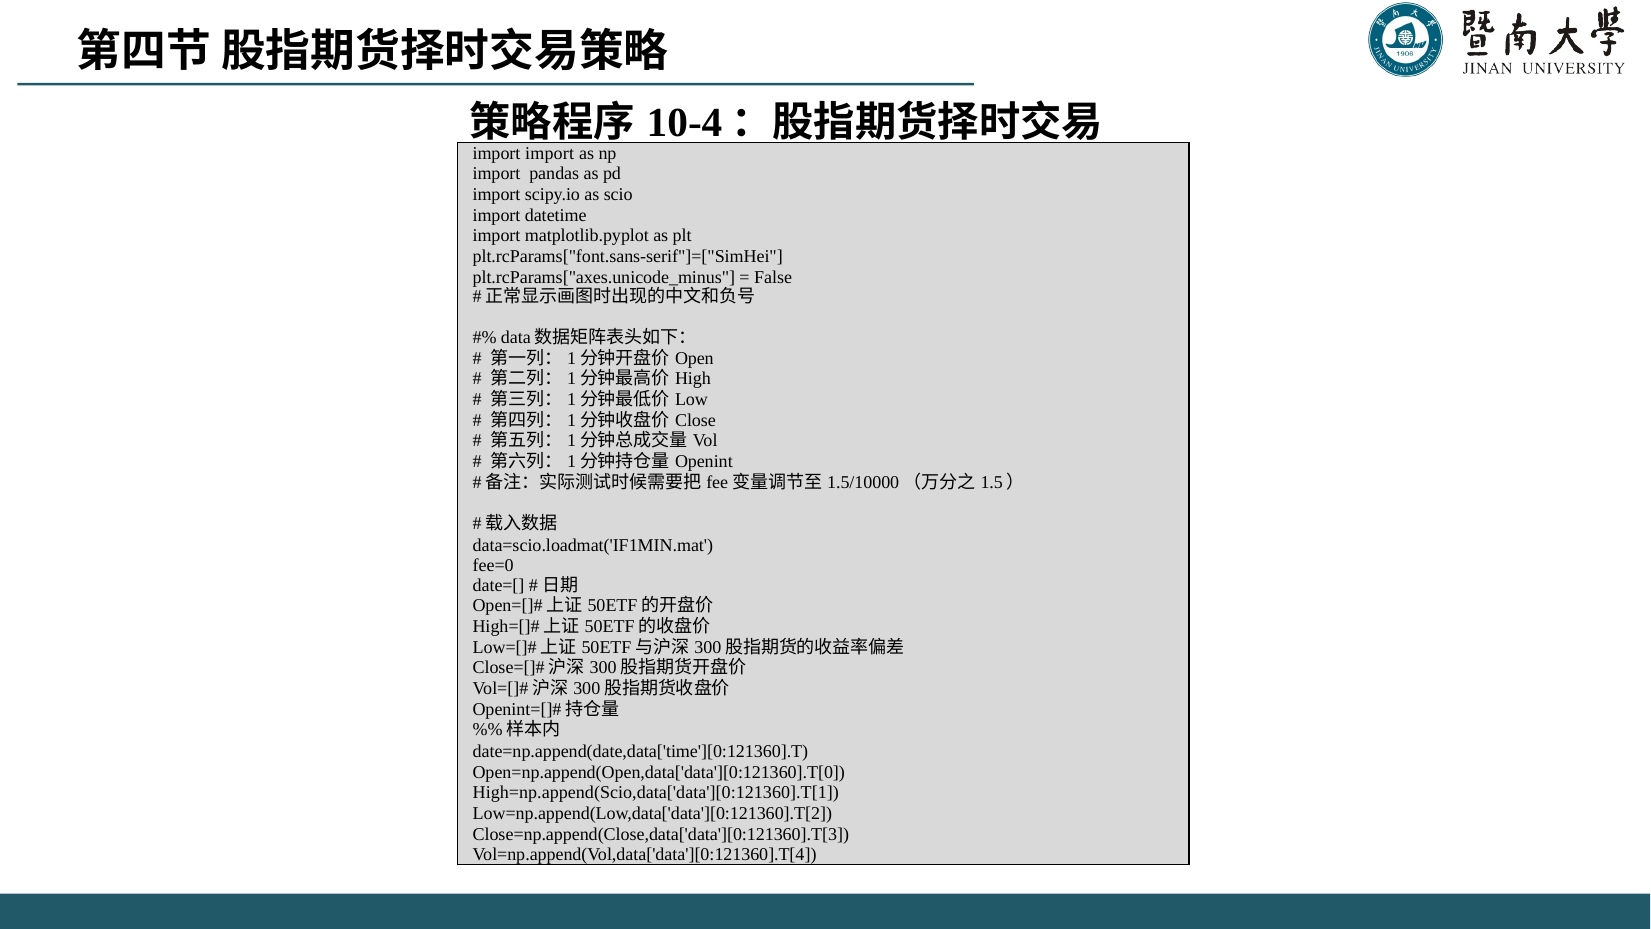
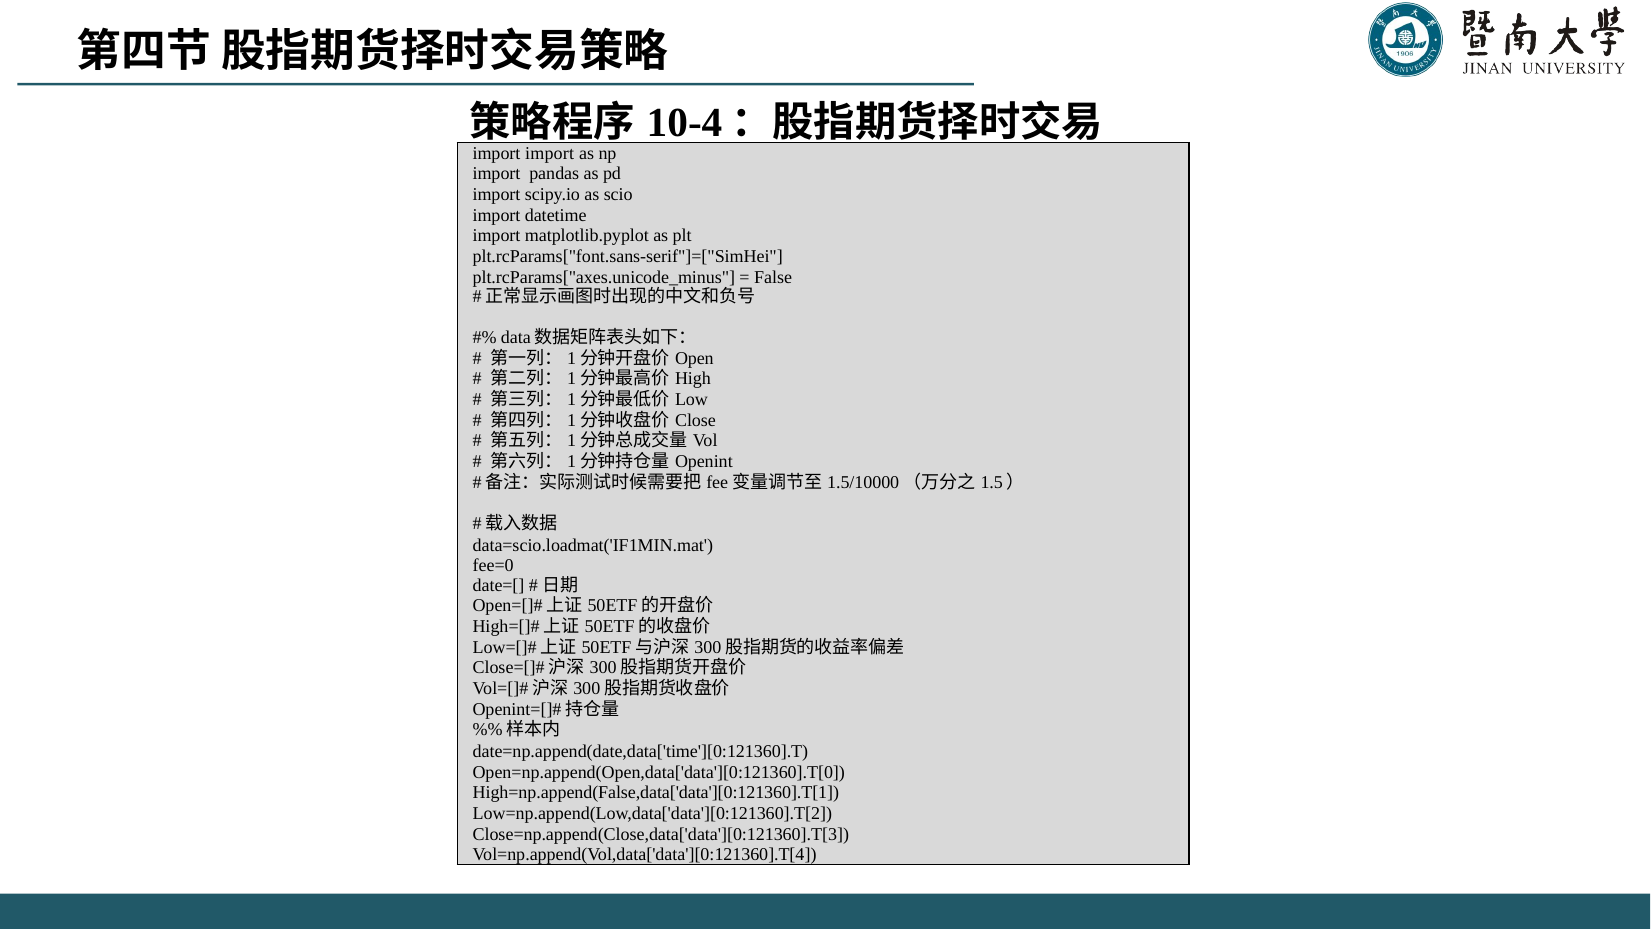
High=np.append(Scio,data['data'][0:121360].T[1: High=np.append(Scio,data['data'][0:121360].T[1 -> High=np.append(False,data['data'][0:121360].T[1 (656, 793)
